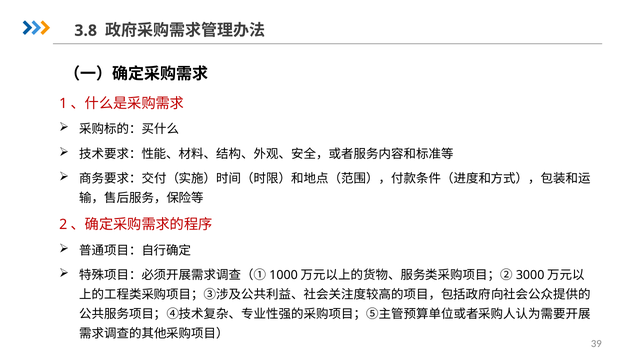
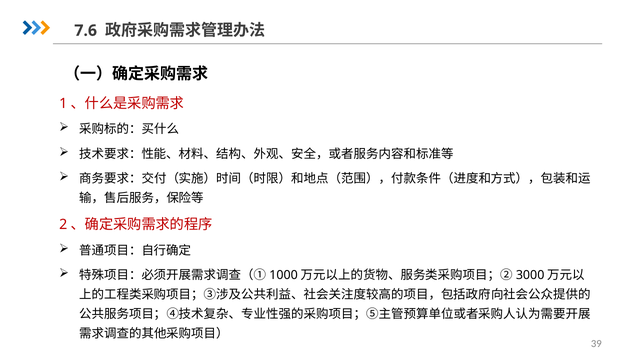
3.8: 3.8 -> 7.6 (86, 31)
